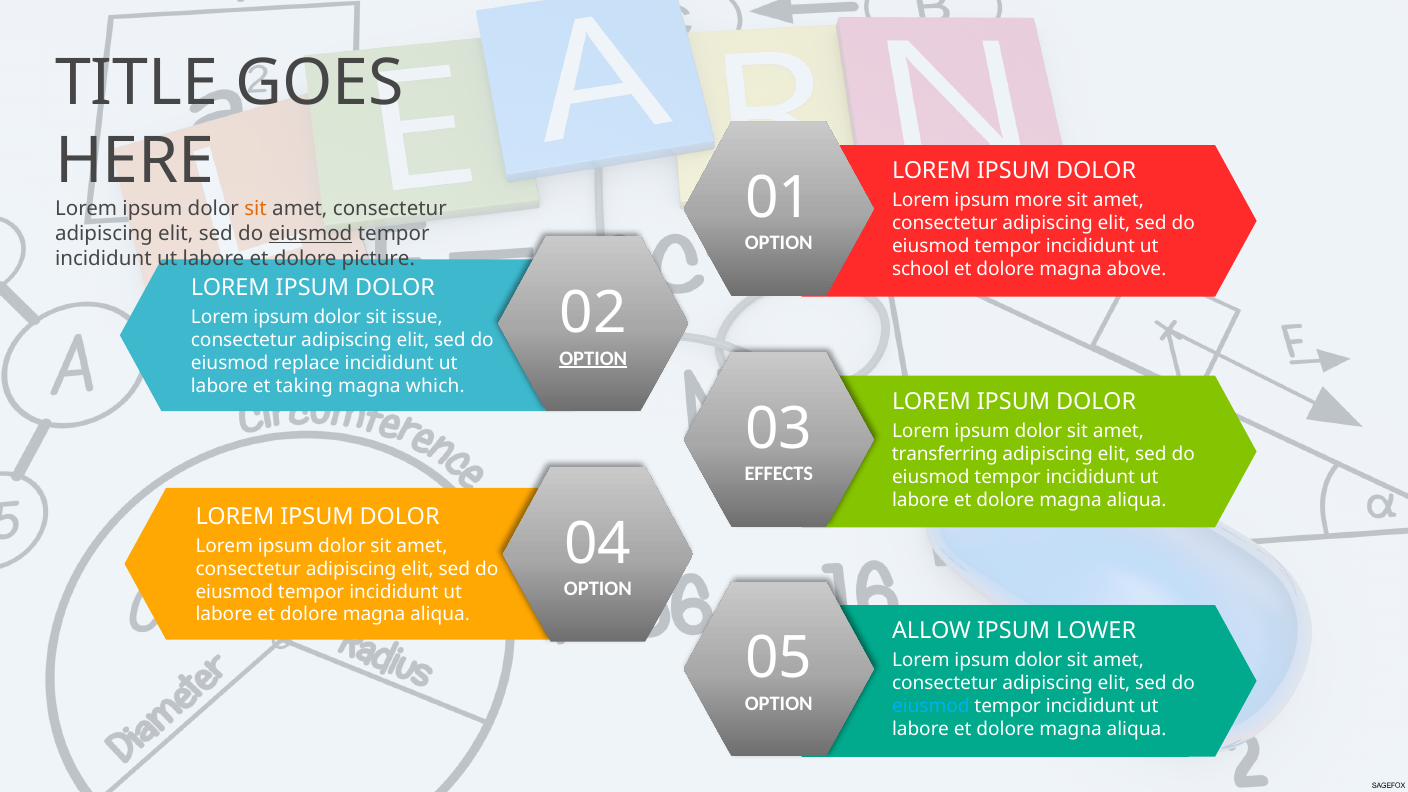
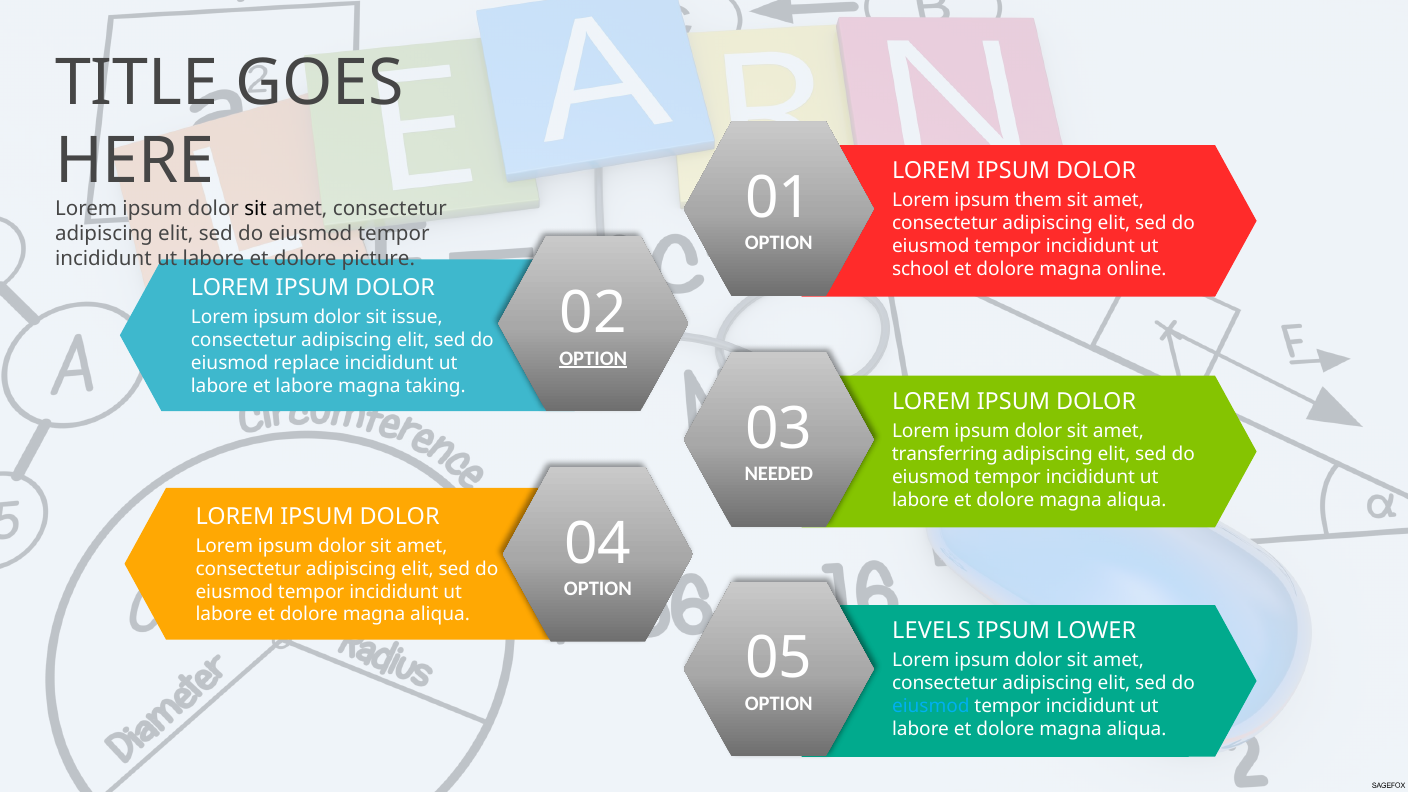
more: more -> them (1038, 200)
sit colour: orange -> black (256, 209)
eiusmod underline: present -> none (310, 234)
above: above -> online (1137, 269)
et taking: taking -> labore (304, 386)
which: which -> taking (436, 386)
EFFECTS: EFFECTS -> NEEDED (779, 474)
ALLOW: ALLOW -> LEVELS (931, 631)
